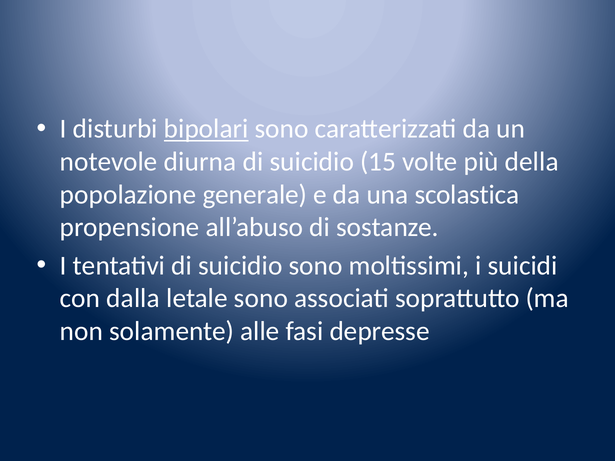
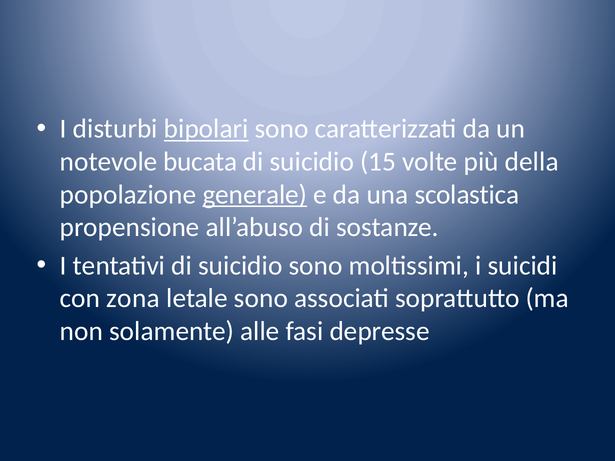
diurna: diurna -> bucata (200, 162)
generale underline: none -> present (255, 195)
dalla: dalla -> zona (133, 299)
